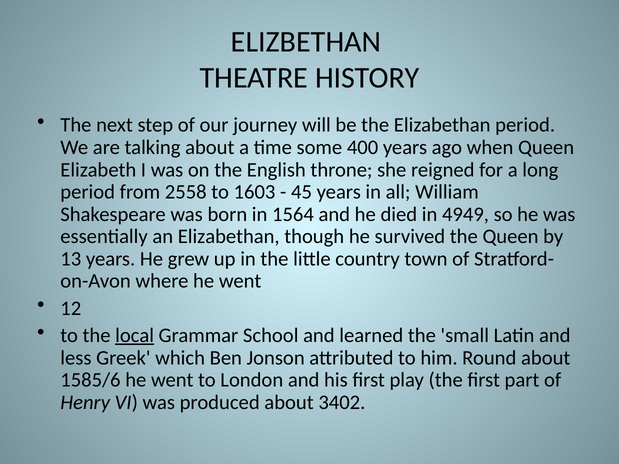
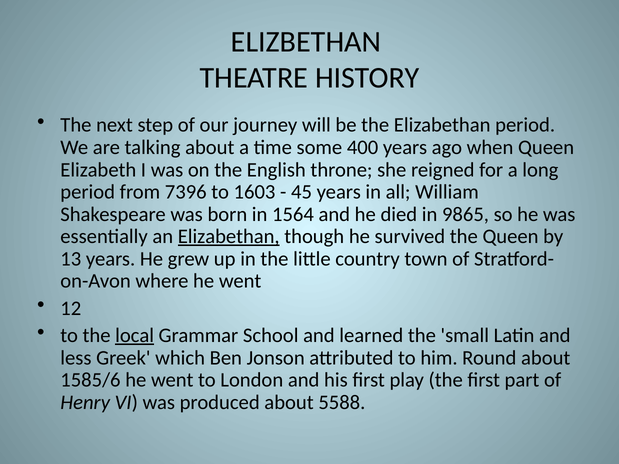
2558: 2558 -> 7396 (186, 192)
4949: 4949 -> 9865 (466, 214)
Elizabethan underline: none -> present (229, 237)
3402: 3402 -> 5588 (342, 402)
